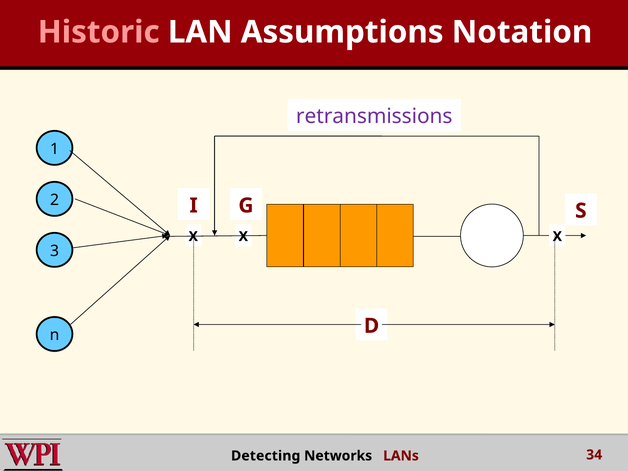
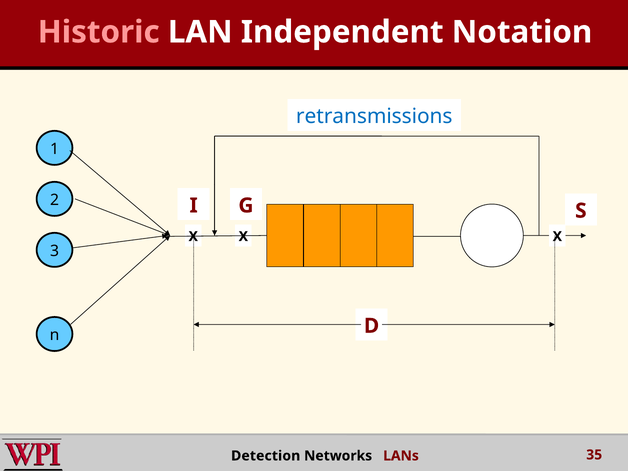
Assumptions: Assumptions -> Independent (342, 32)
retransmissions colour: purple -> blue (374, 117)
Detecting: Detecting -> Detection (266, 456)
34: 34 -> 35 (594, 455)
